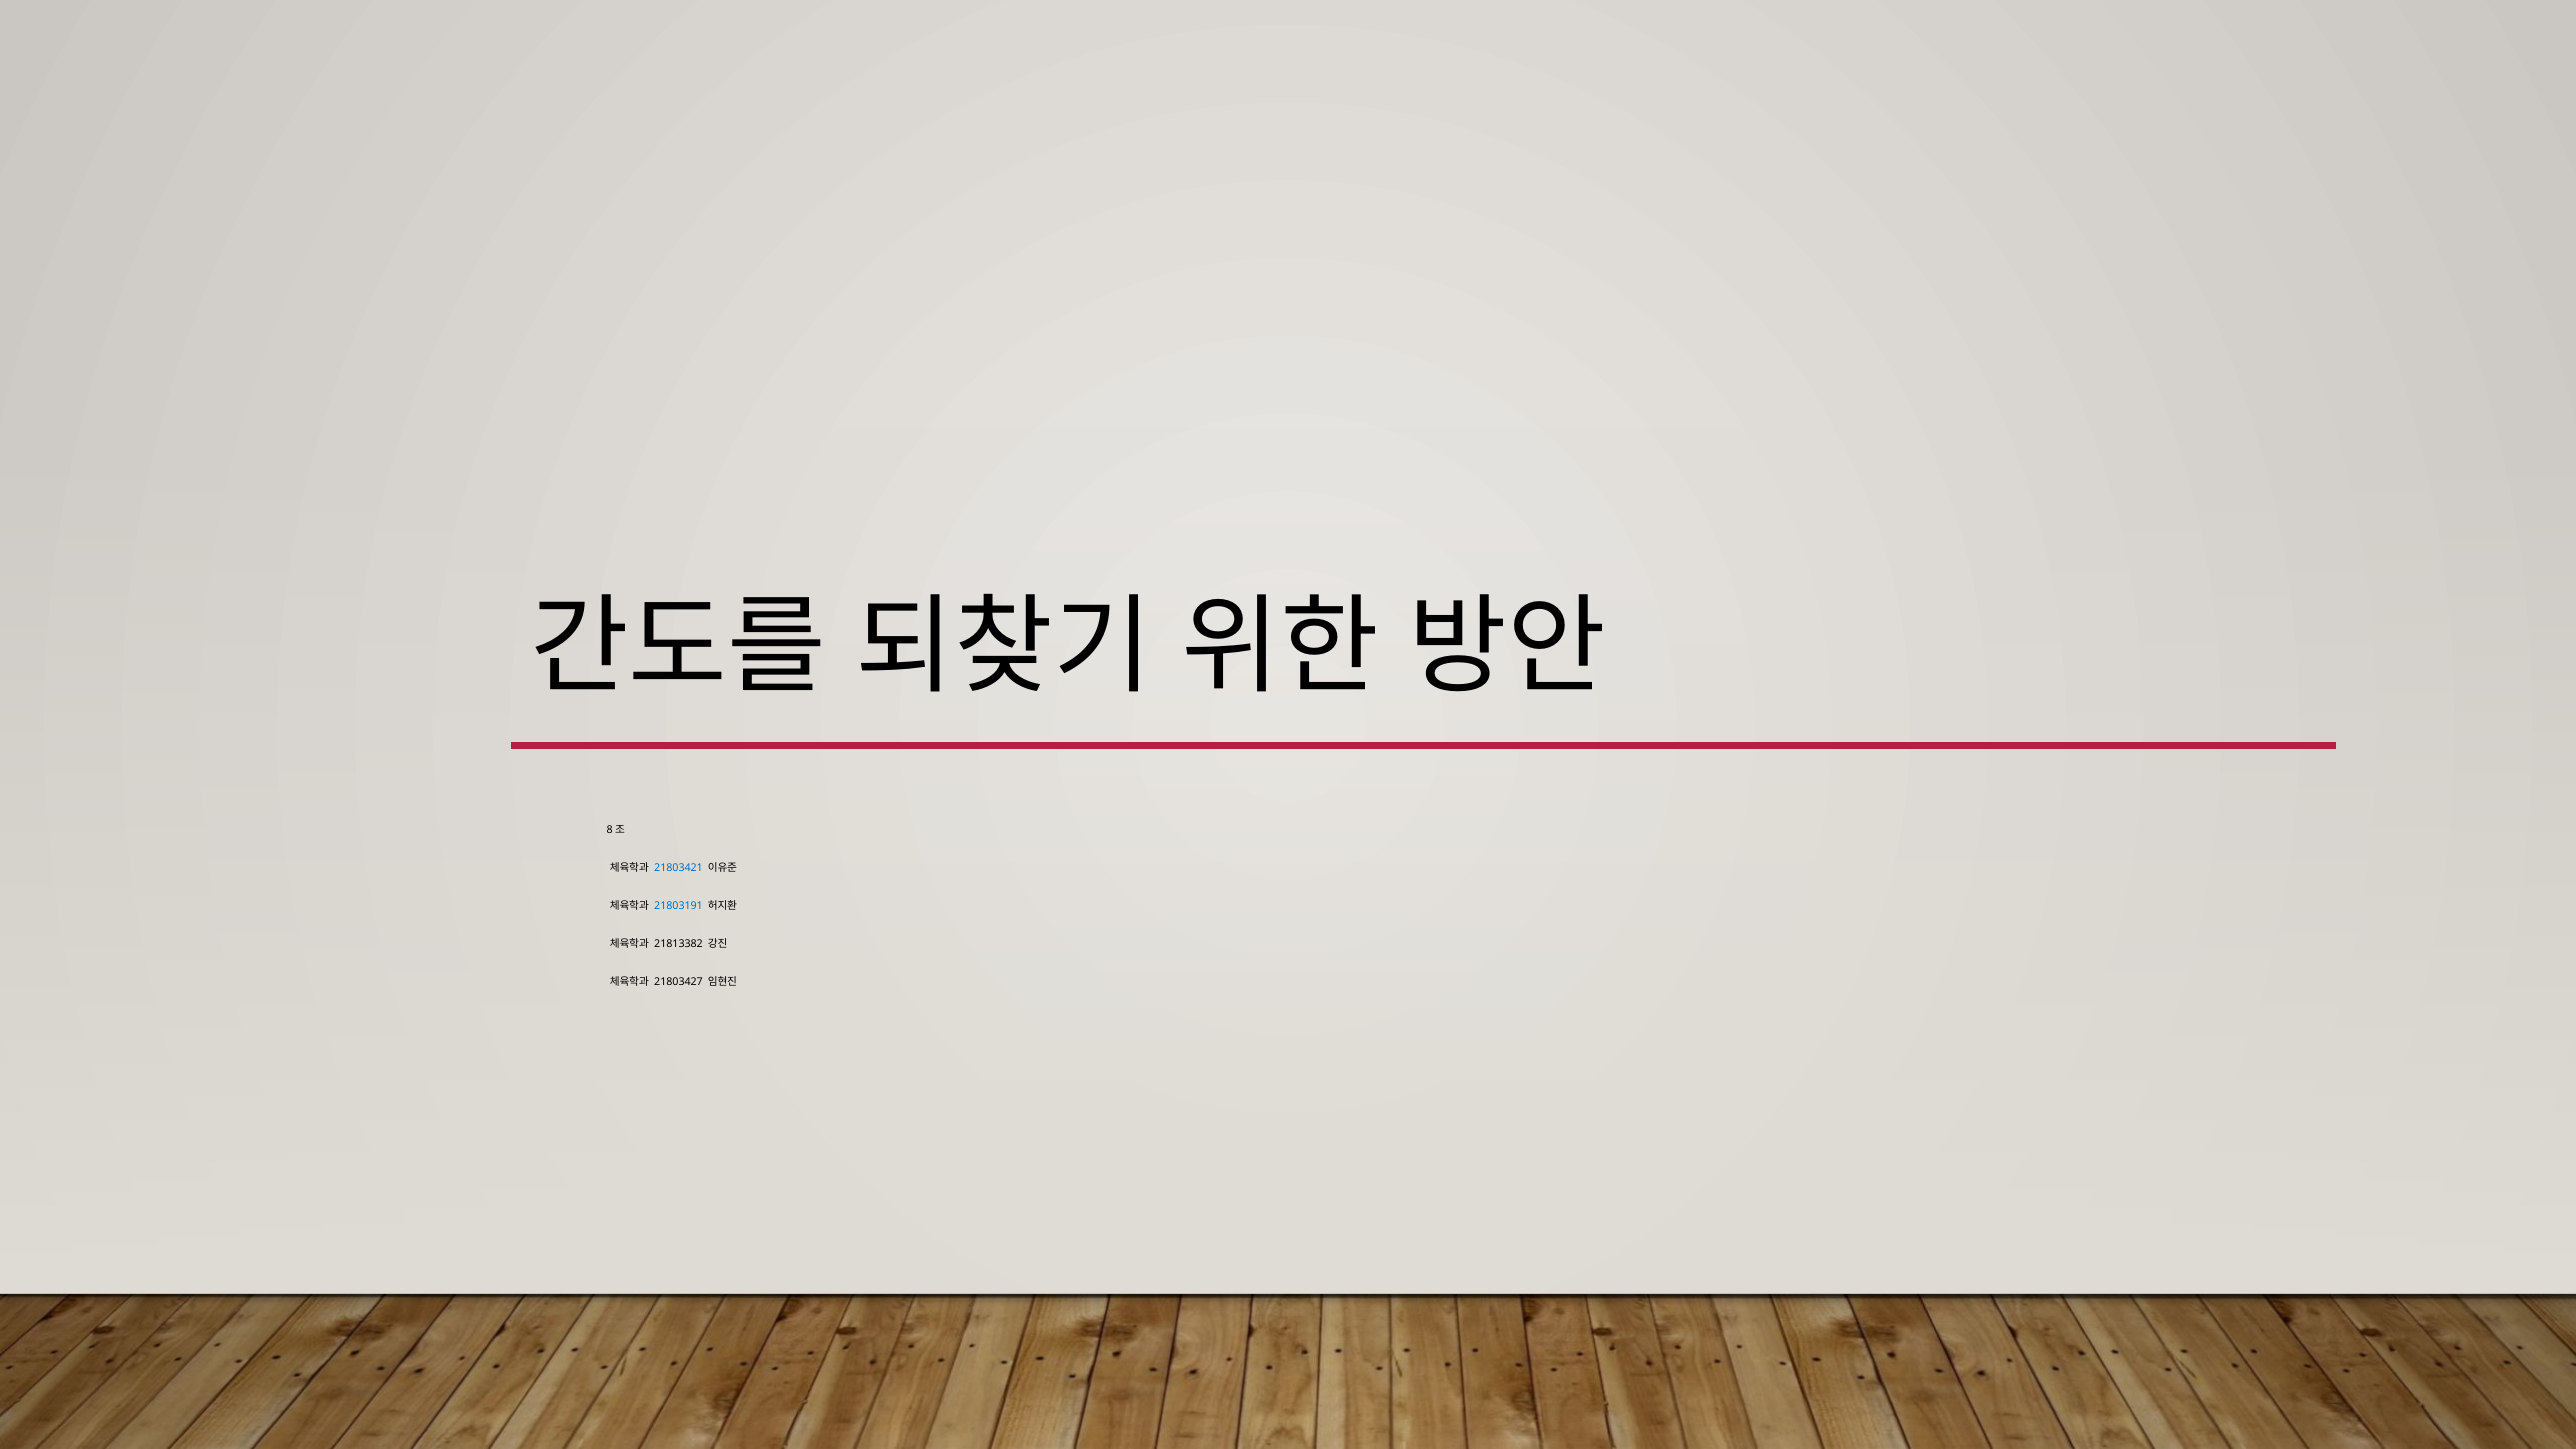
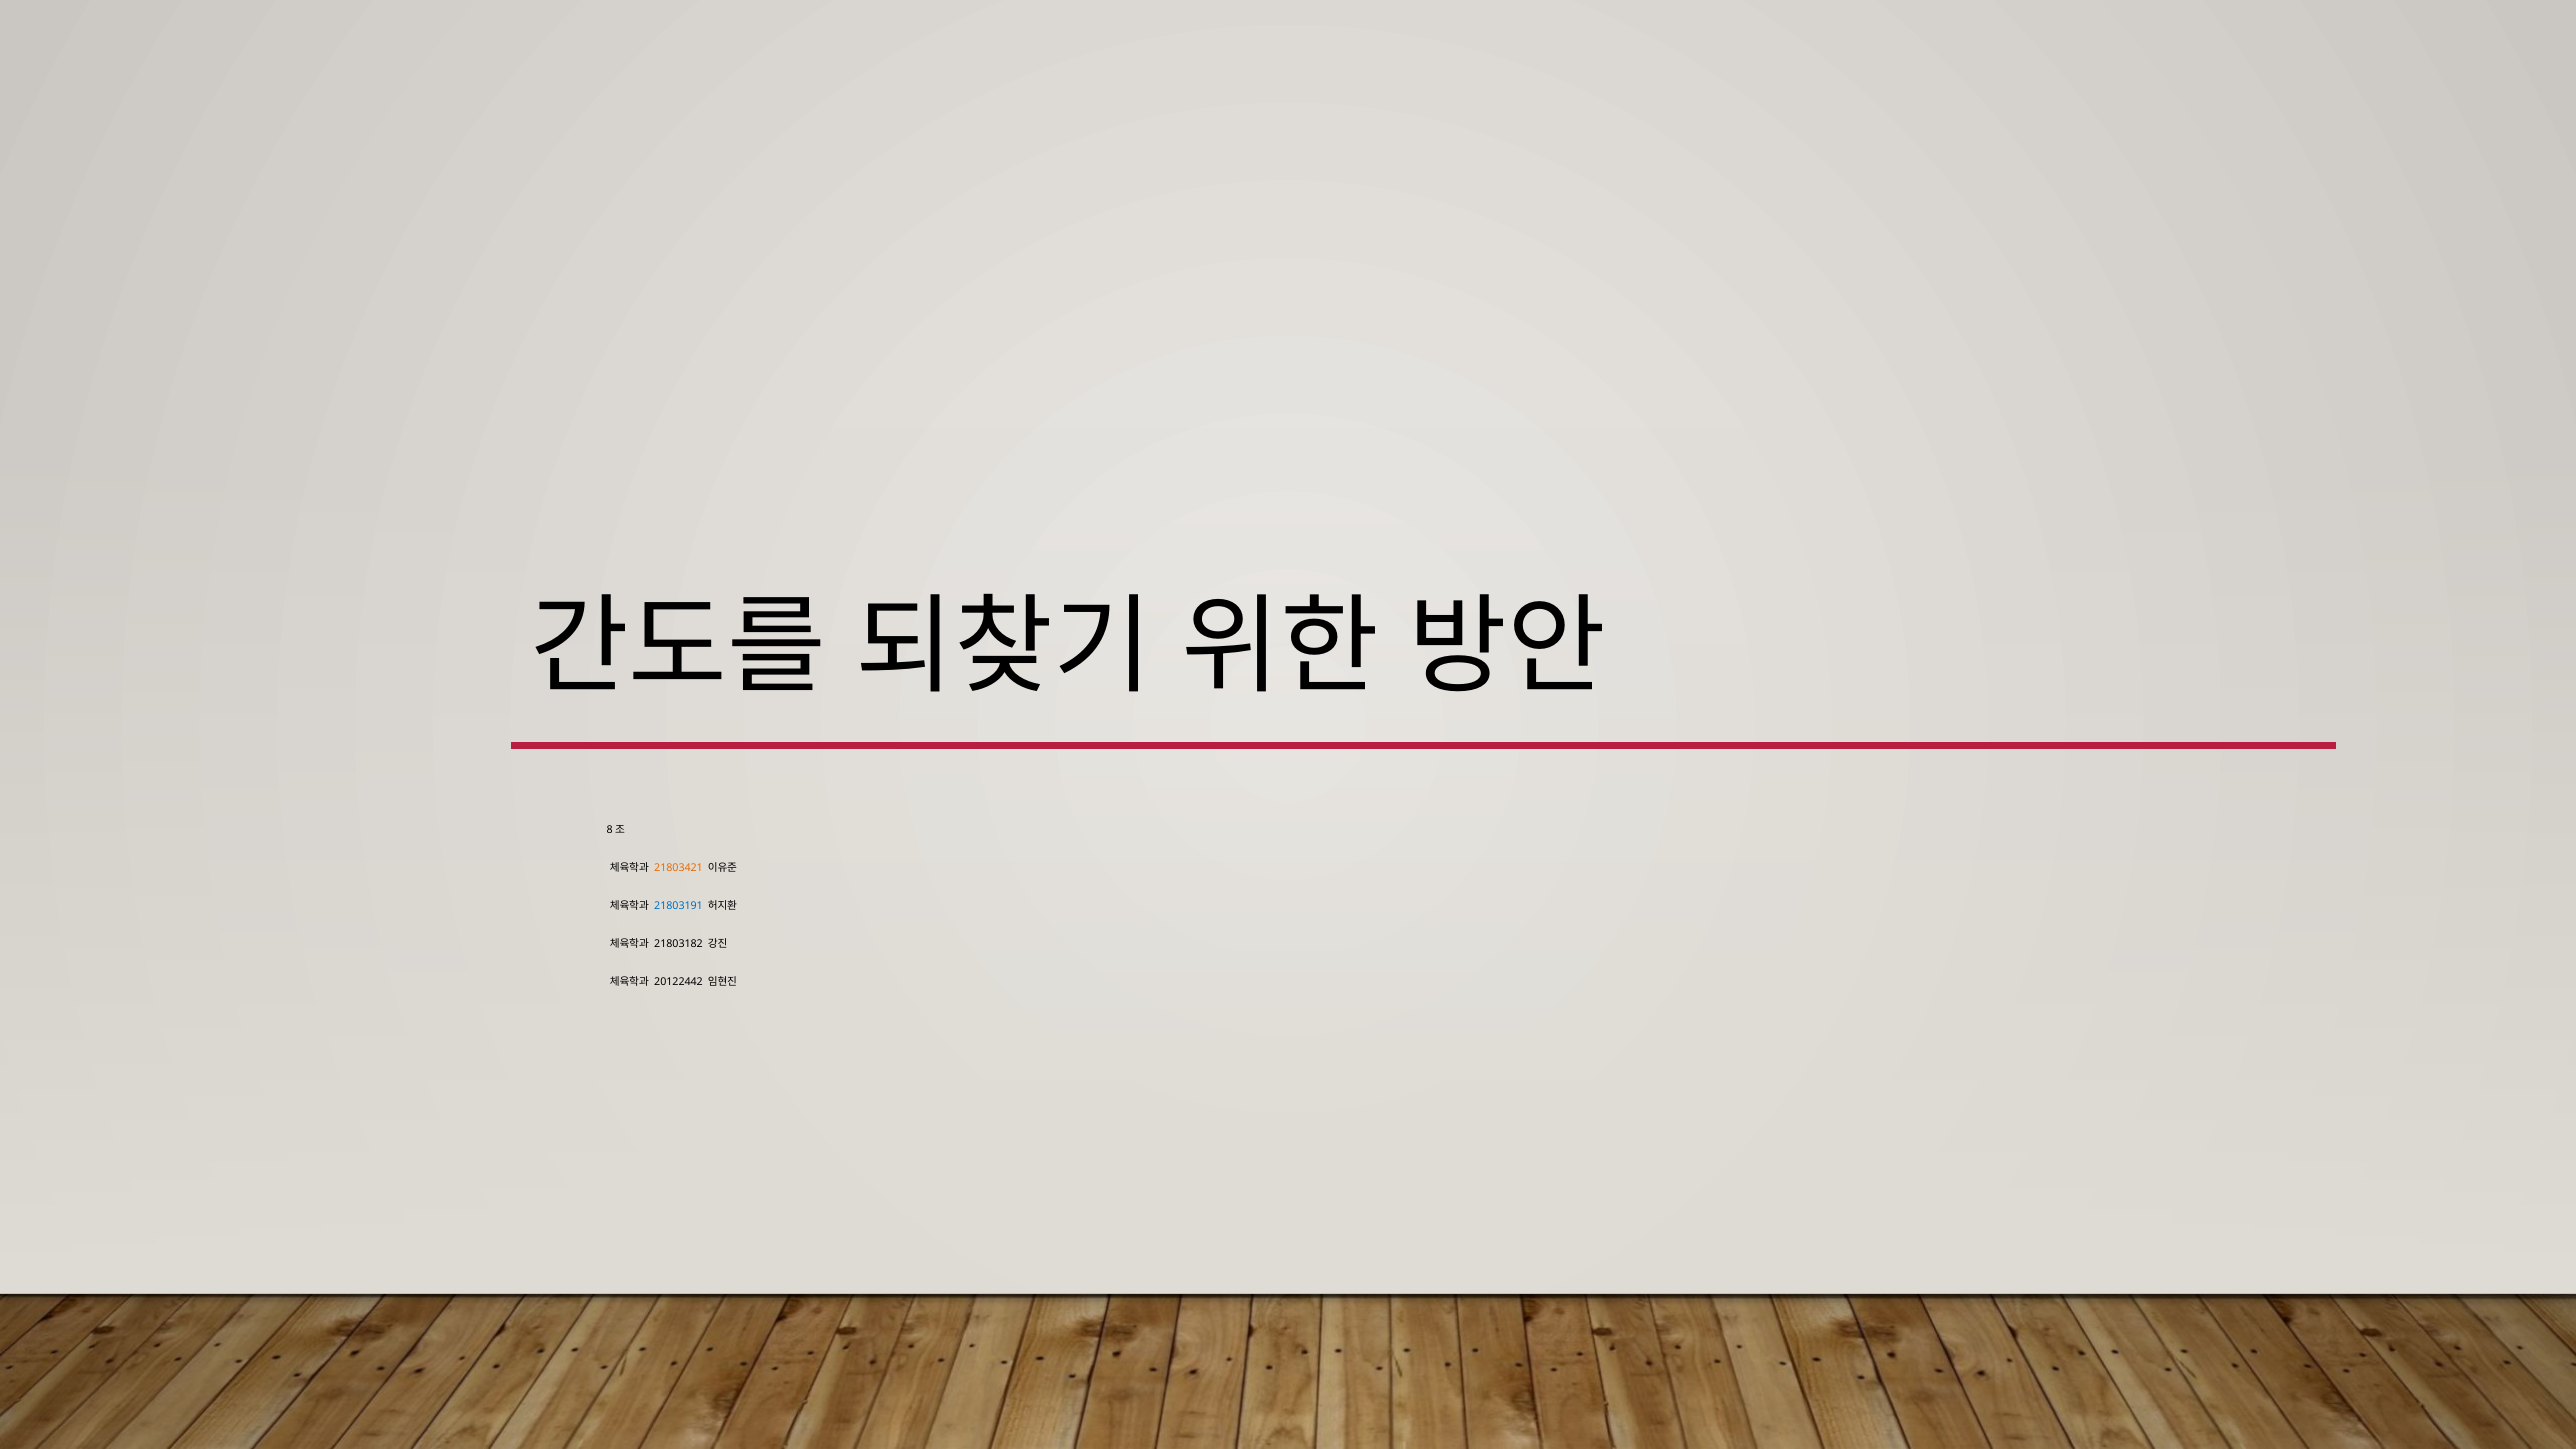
21803421 colour: blue -> orange (679, 868)
21813382: 21813382 -> 21803182 (679, 944)
21803427: 21803427 -> 20122442 (679, 982)
